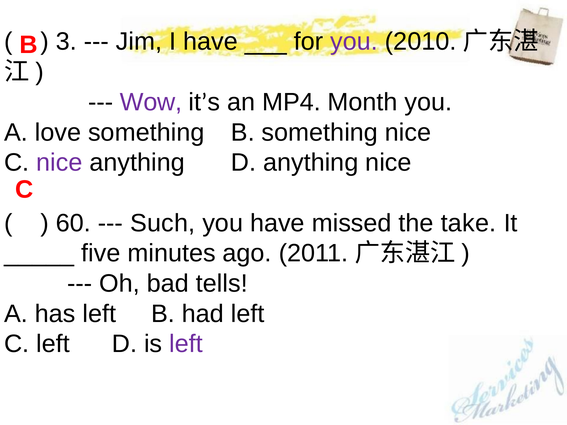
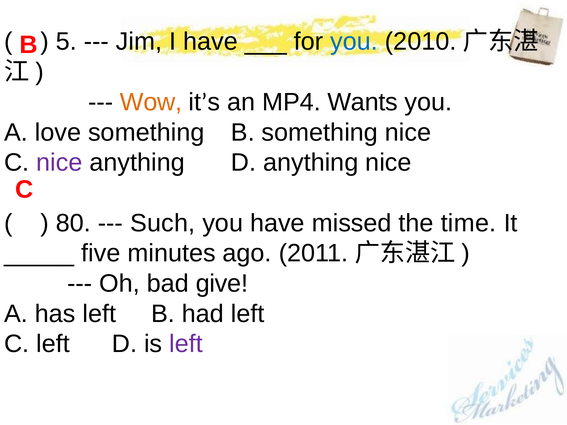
3: 3 -> 5 (66, 42)
you colour: purple -> blue (354, 42)
Wow colour: purple -> orange (151, 102)
Month: Month -> Wants (363, 102)
60: 60 -> 80 (73, 223)
take: take -> time (468, 223)
tells: tells -> give (222, 284)
